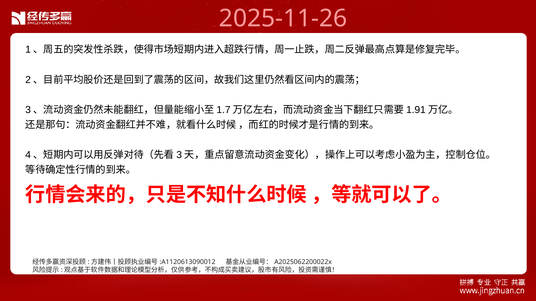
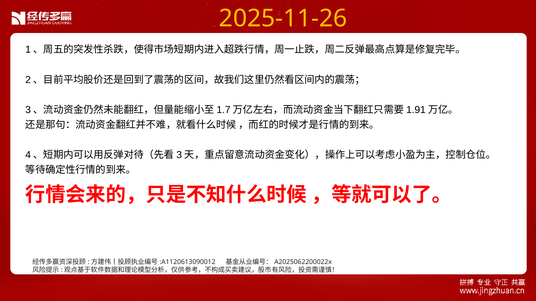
2025-11-26 colour: pink -> yellow (283, 18)
